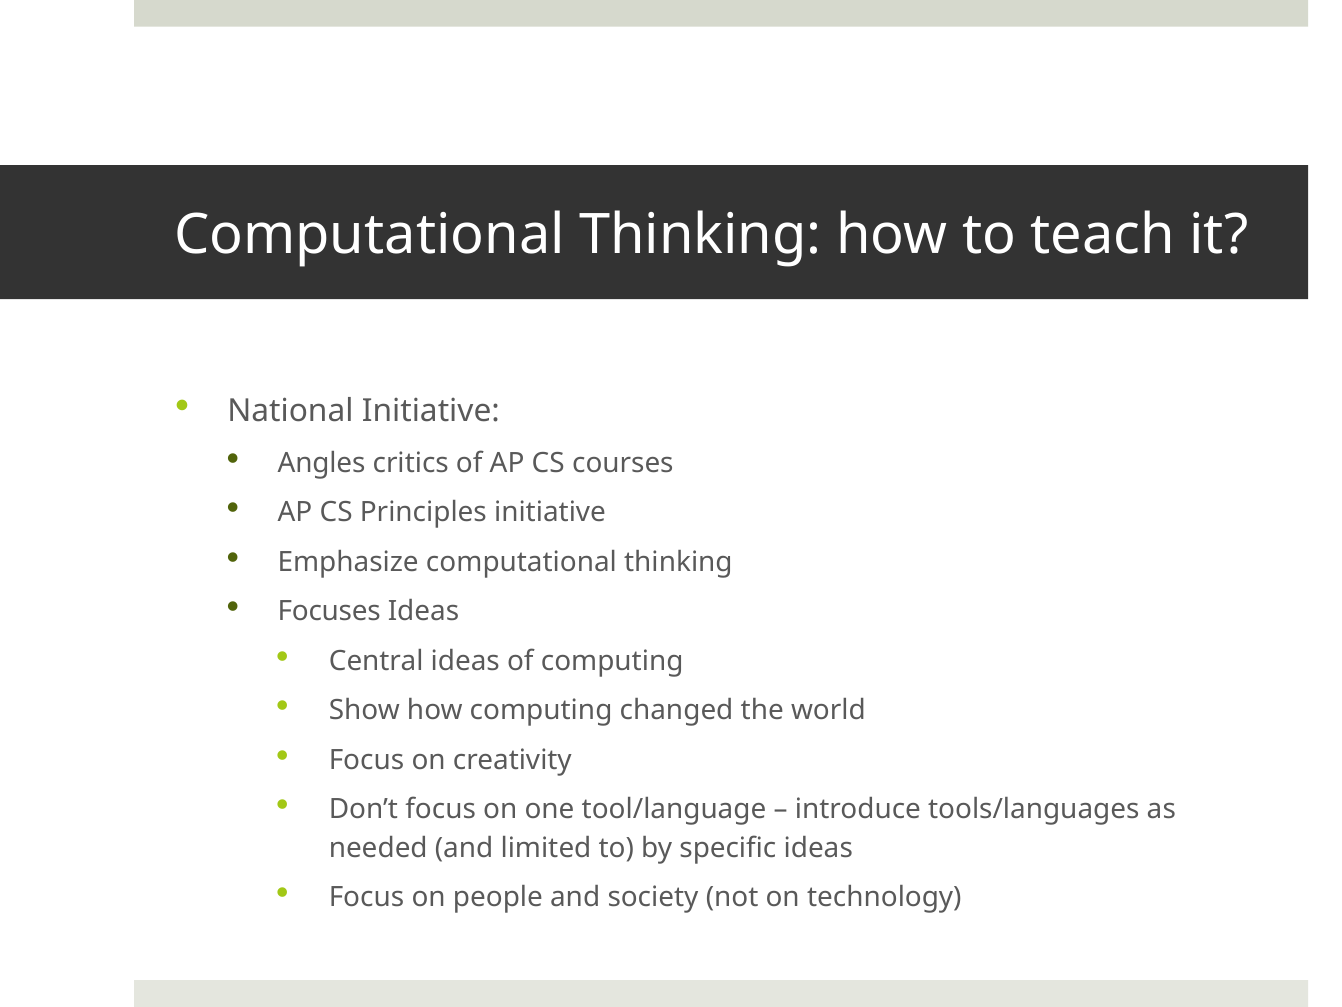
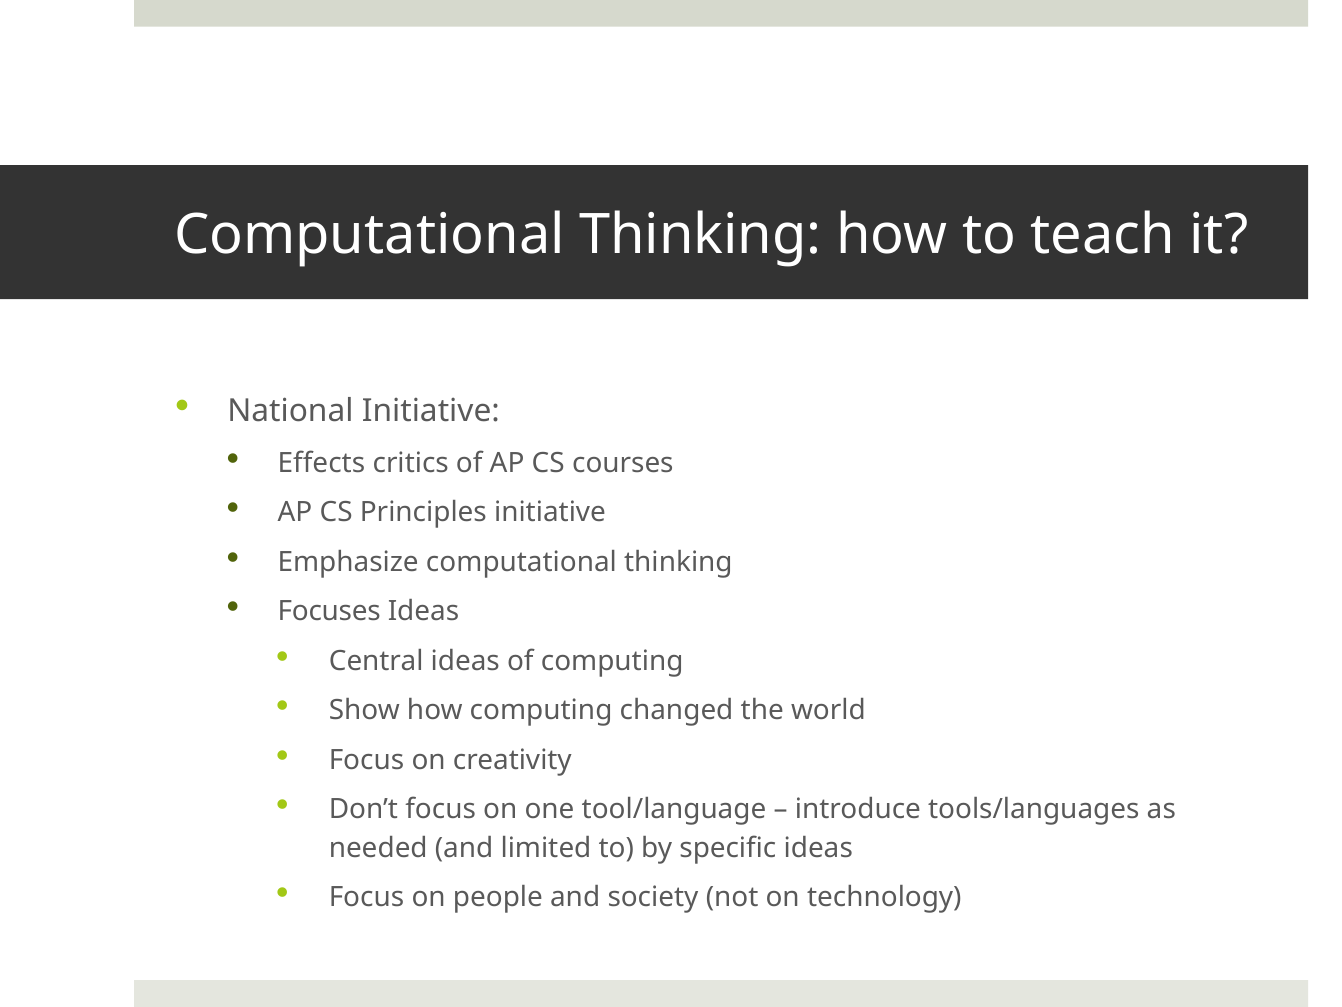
Angles: Angles -> Effects (321, 463)
